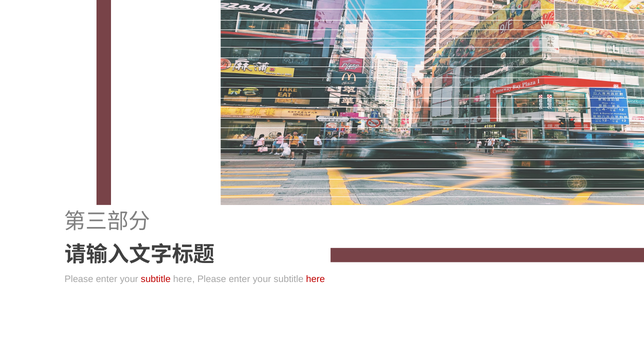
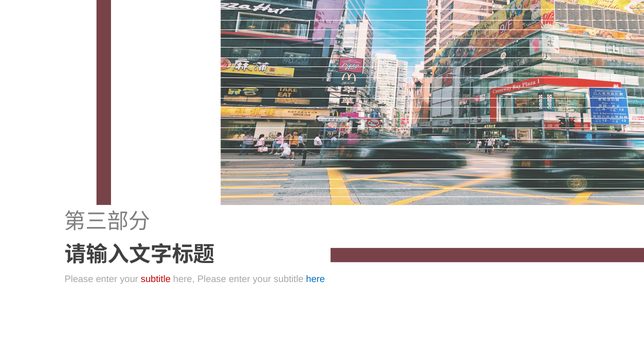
here colour: red -> blue (315, 280)
